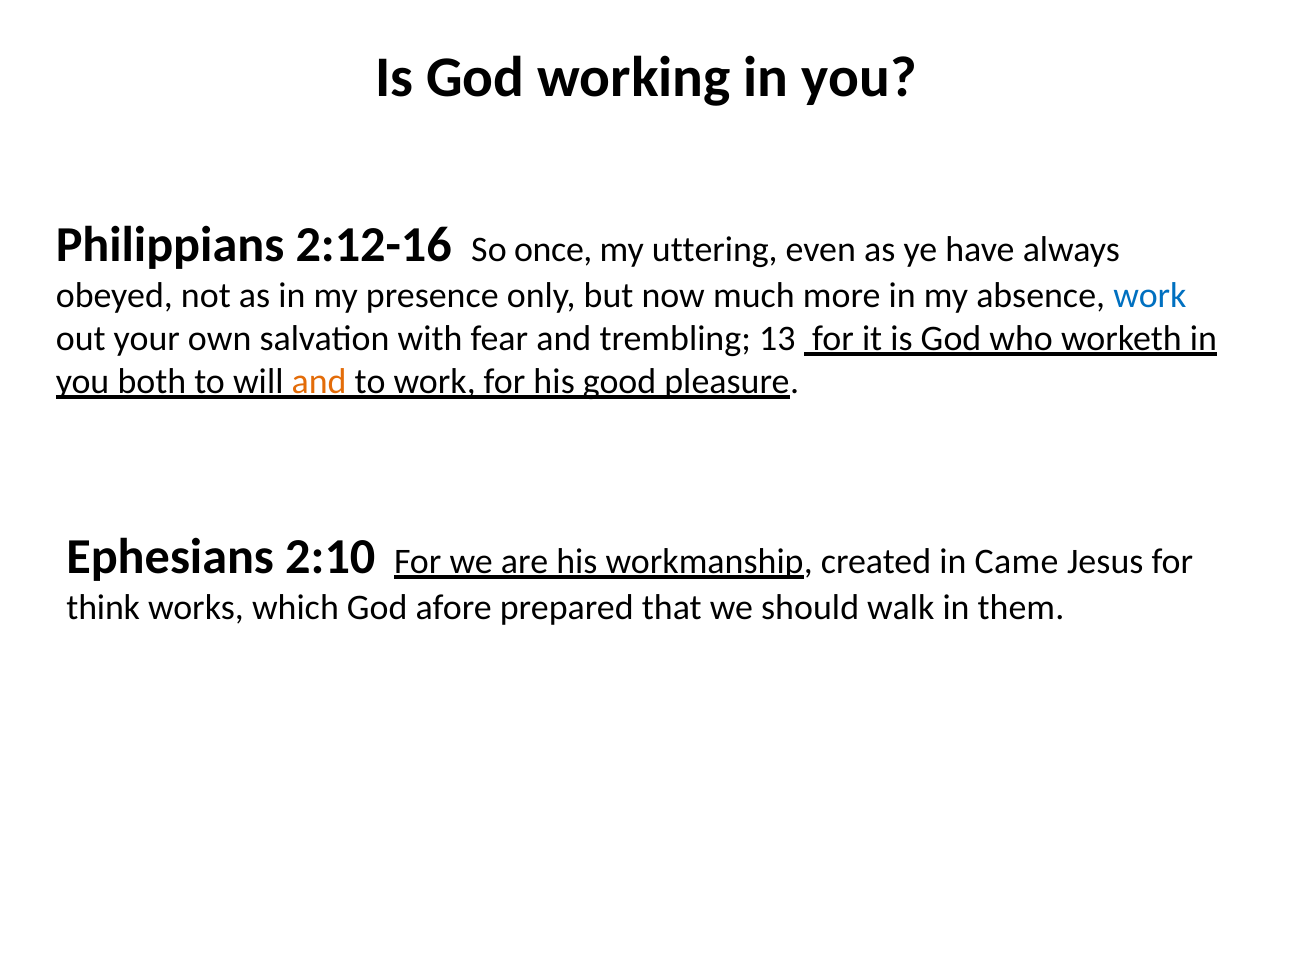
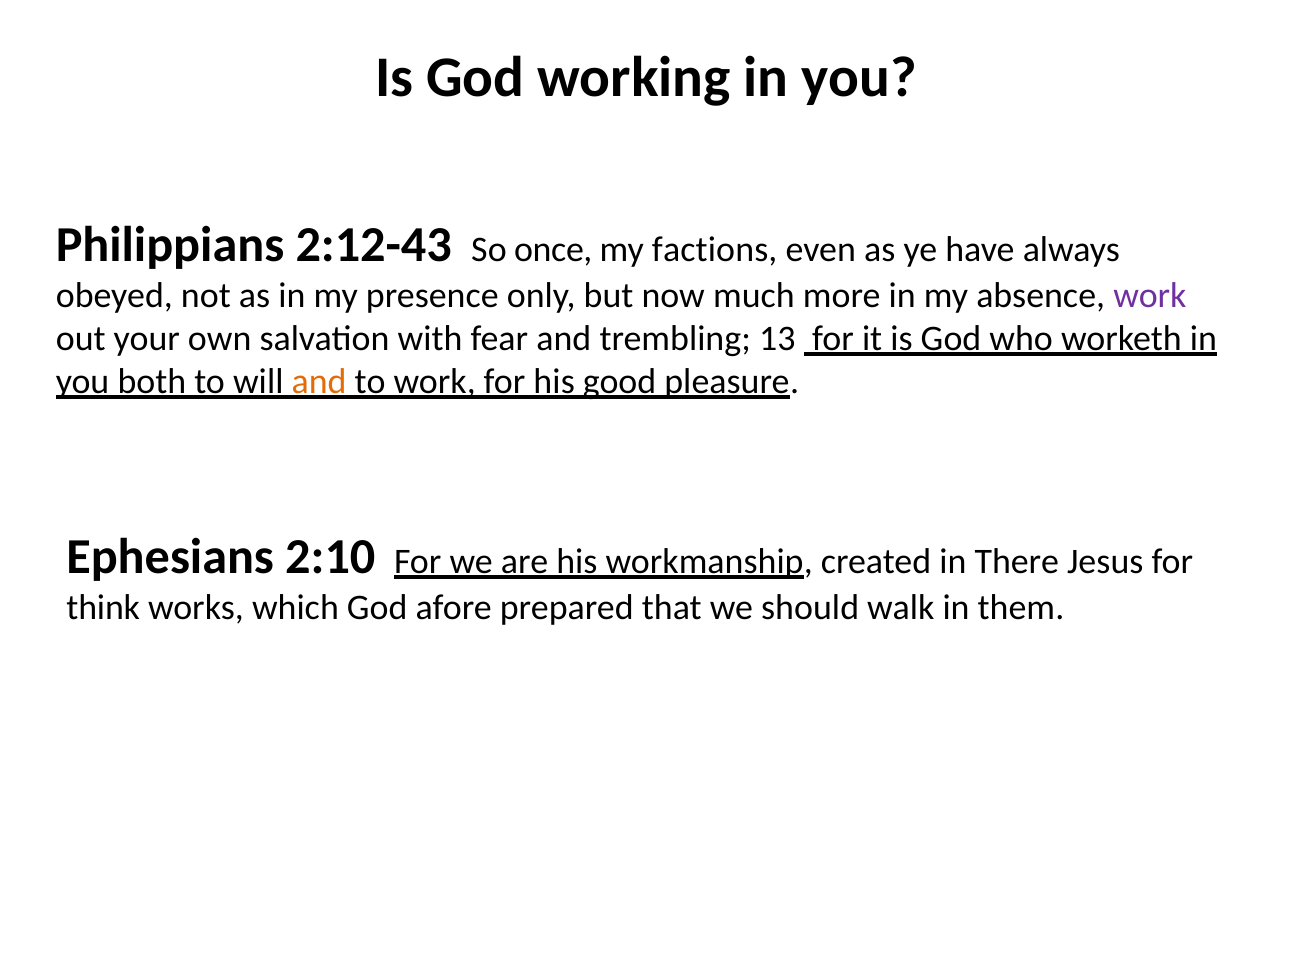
2:12-16: 2:12-16 -> 2:12-43 (374, 245)
uttering: uttering -> factions (715, 249)
work colour: blue -> purple (1150, 295)
Came: Came -> There (1017, 562)
